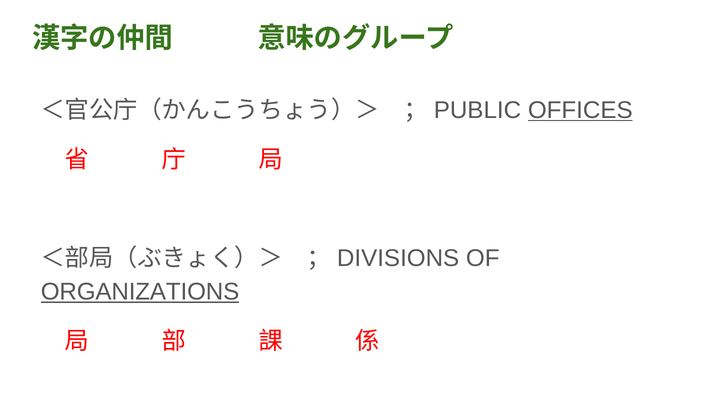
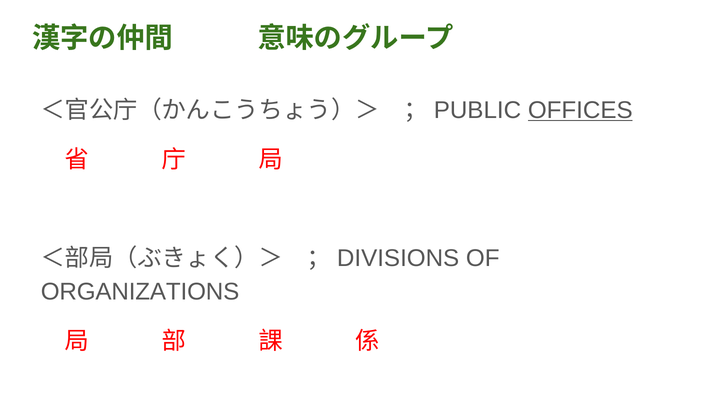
ORGANIZATIONS underline: present -> none (140, 292)
